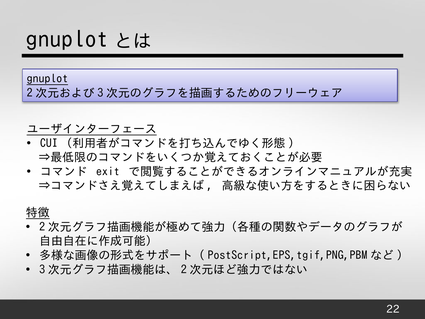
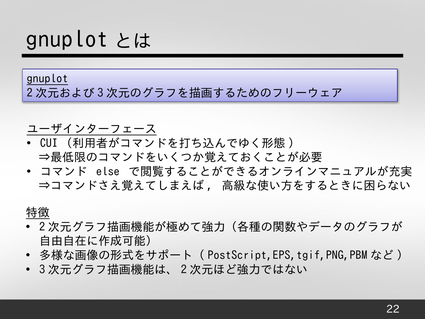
exit: exit -> else (108, 172)
